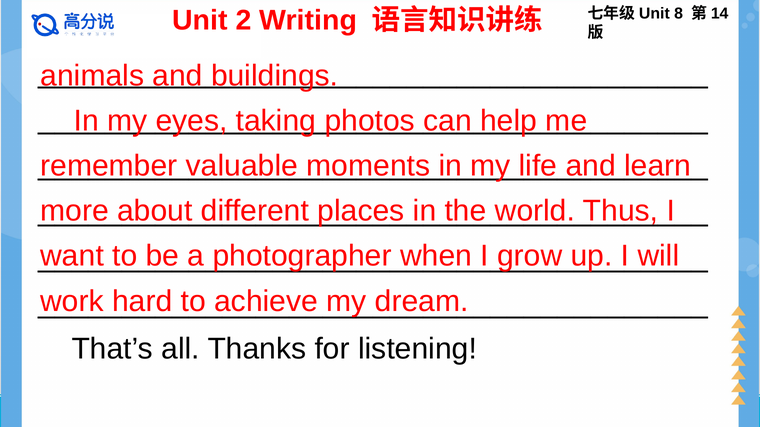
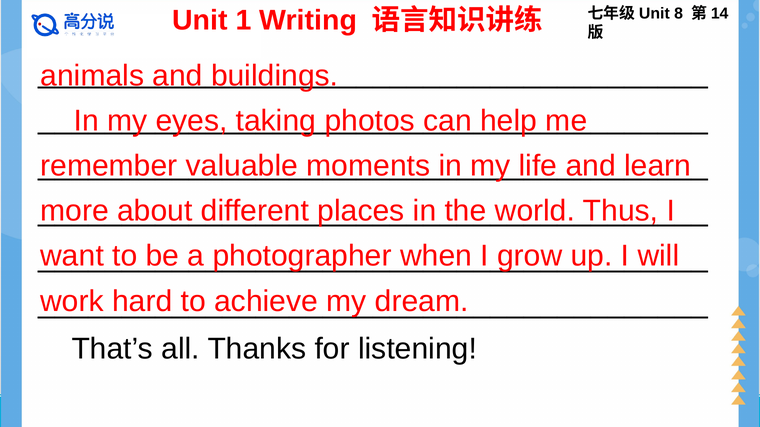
2: 2 -> 1 (244, 20)
